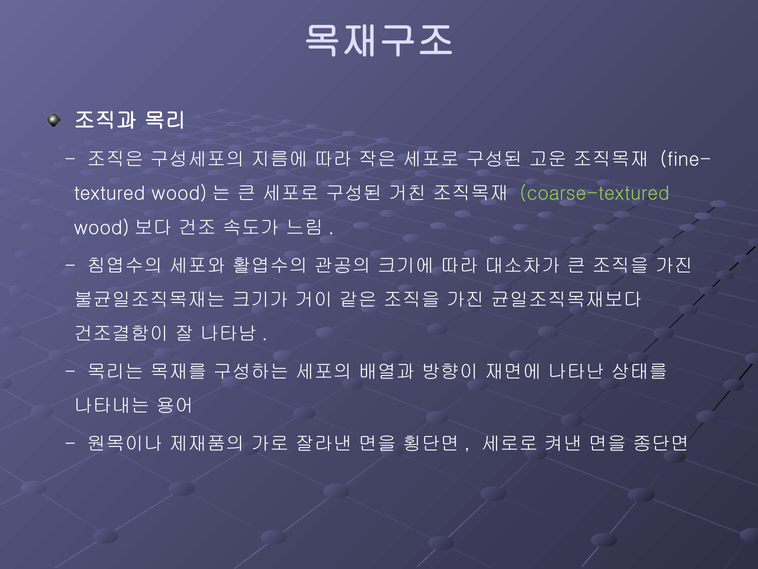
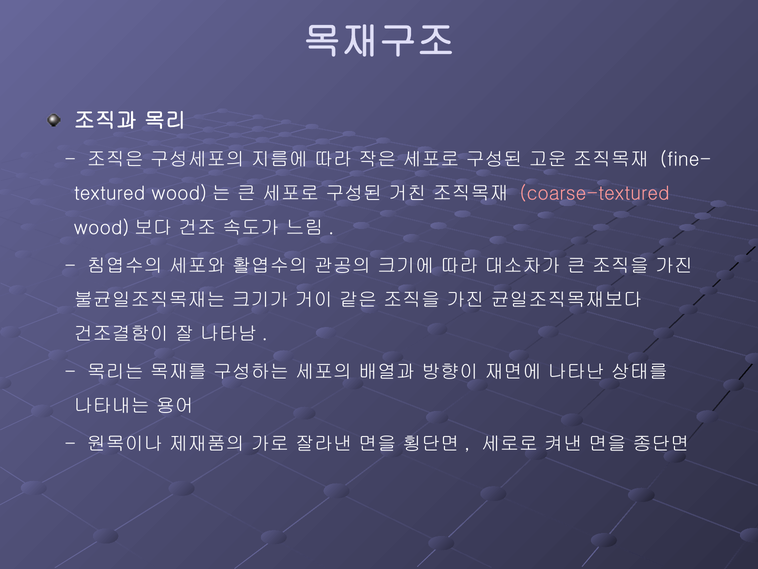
coarse-textured colour: light green -> pink (595, 194)
